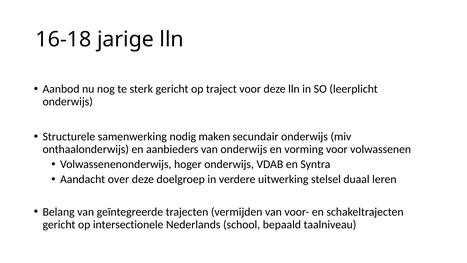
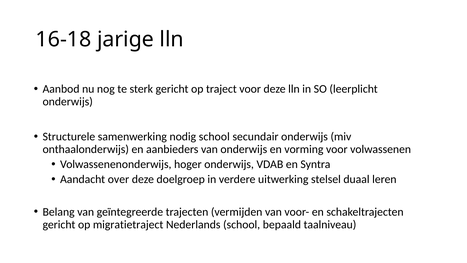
nodig maken: maken -> school (214, 137)
intersectionele: intersectionele -> migratietraject (128, 224)
